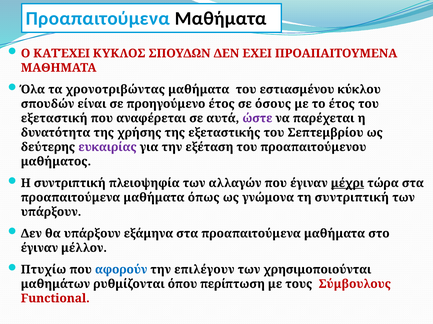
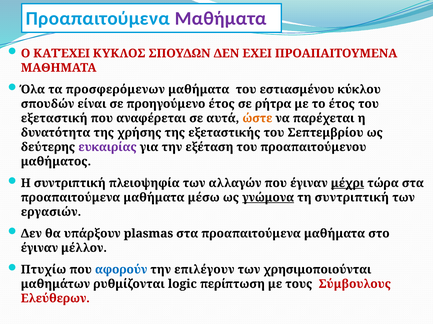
Μαθήματα colour: black -> purple (221, 19)
χρονοτριβώντας: χρονοτριβώντας -> προσφερόμενων (115, 90)
όσους: όσους -> ρήτρα (273, 104)
ώστε colour: purple -> orange (257, 118)
όπως: όπως -> μέσω (204, 198)
γνώμονα underline: none -> present (268, 198)
υπάρξουν: υπάρξουν -> εργασιών (51, 212)
εξάμηνα: εξάμηνα -> plasmas (148, 234)
όπου: όπου -> logic (182, 285)
Functional: Functional -> Ελεύθερων (55, 299)
